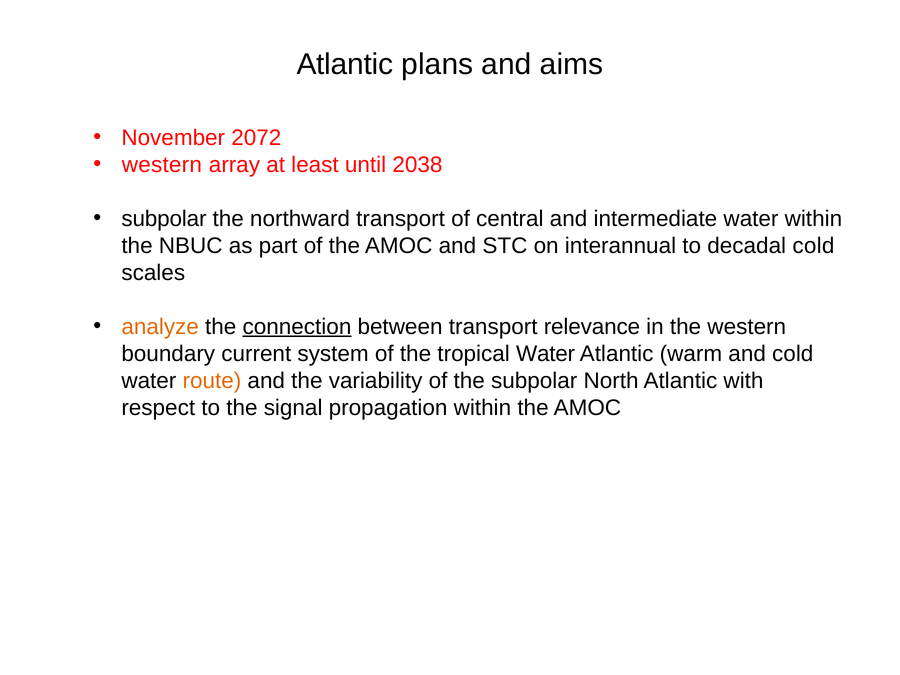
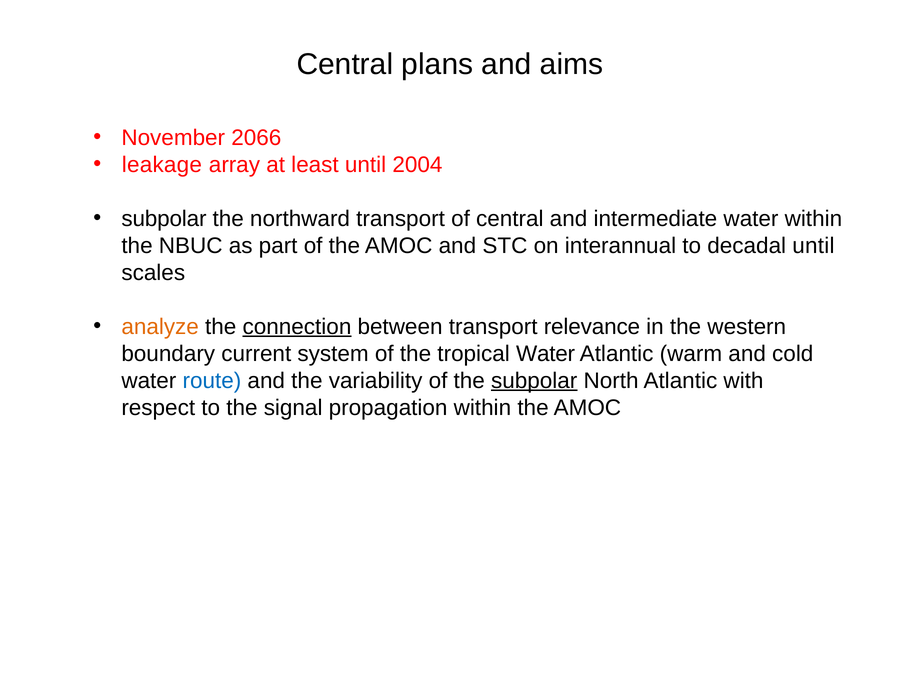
Atlantic: Atlantic -> Central (345, 65)
2072: 2072 -> 2066 (256, 138)
western: western -> leakage (162, 165)
2038: 2038 -> 2004 (417, 165)
decadal cold: cold -> until (813, 246)
route colour: orange -> blue (212, 381)
subpolar underline: none -> present (534, 381)
